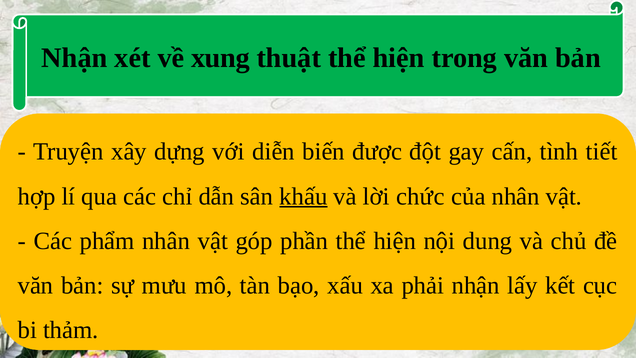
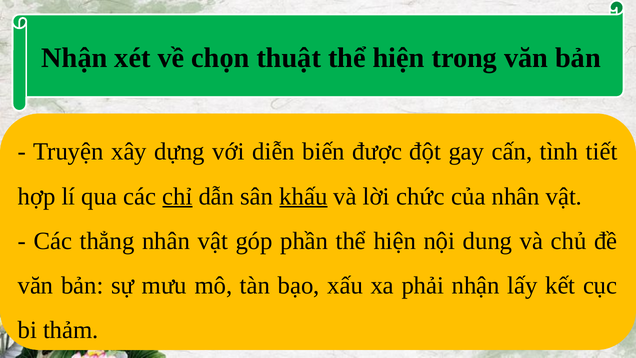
xung: xung -> chọn (220, 58)
chỉ underline: none -> present (177, 196)
phẩm: phẩm -> thẳng (107, 241)
